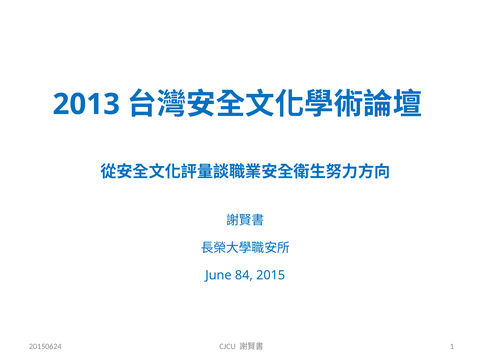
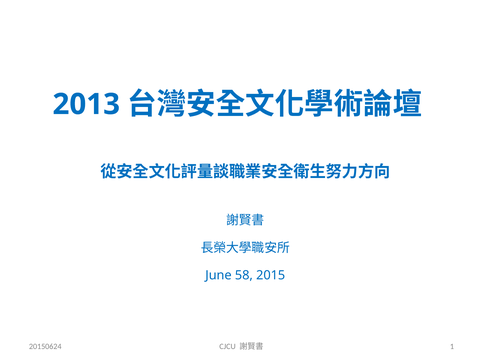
84: 84 -> 58 (244, 275)
